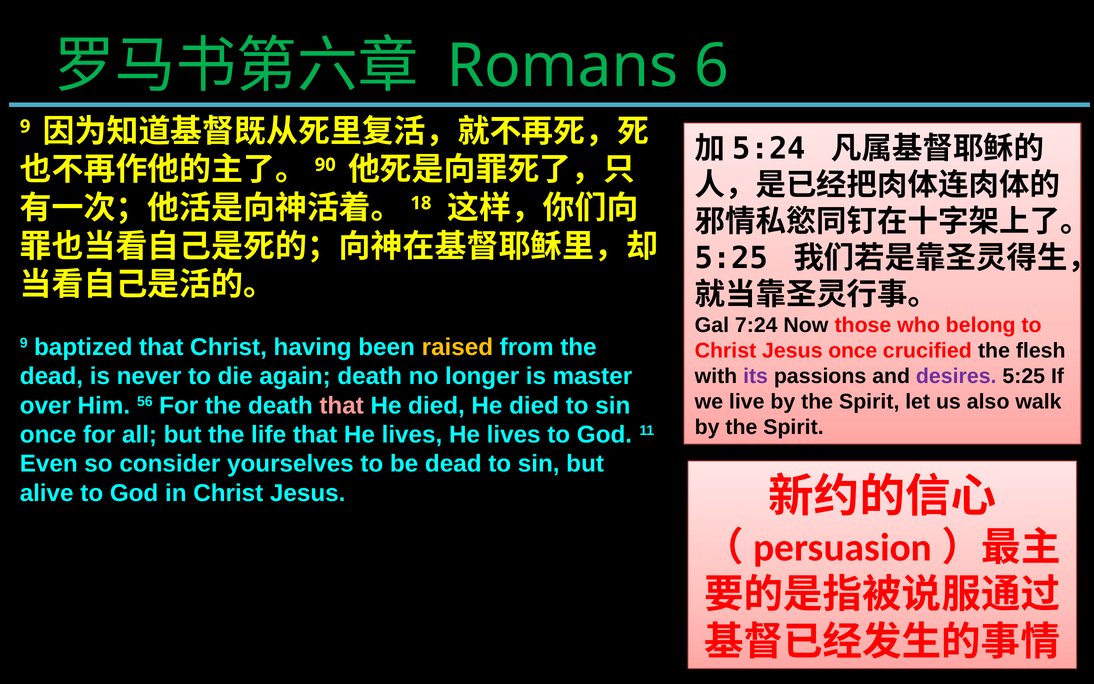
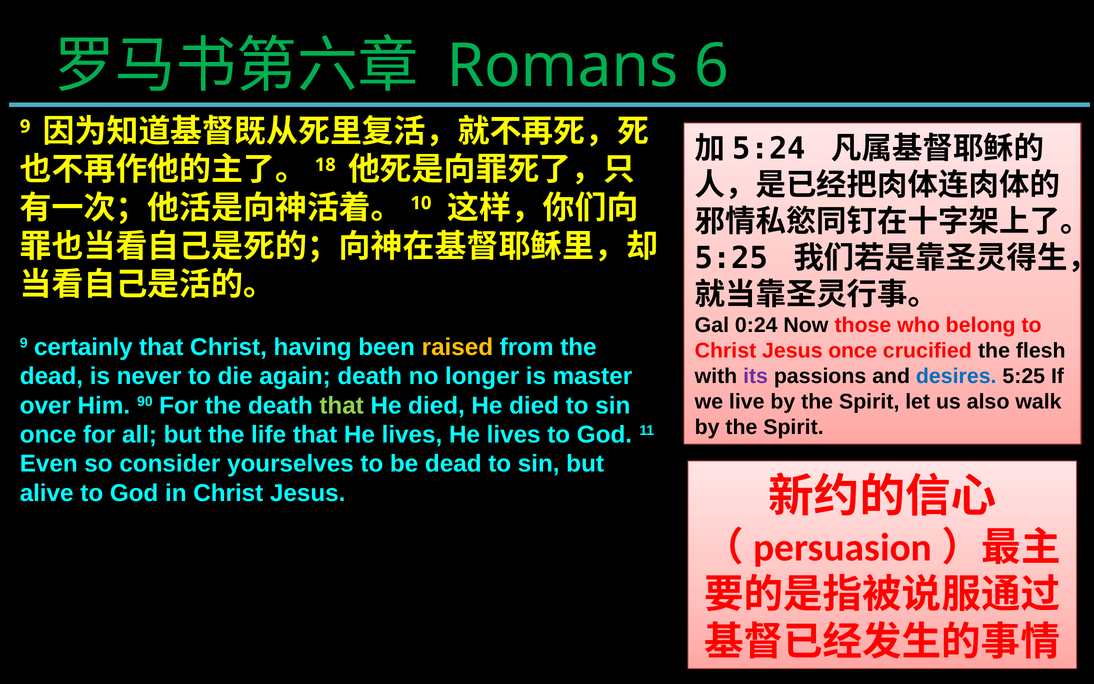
90: 90 -> 18 (325, 165)
18: 18 -> 10 (421, 203)
7:24: 7:24 -> 0:24 (756, 325)
baptized: baptized -> certainly (83, 347)
desires colour: purple -> blue (956, 376)
56: 56 -> 90 (145, 401)
that colour: pink -> light green (342, 405)
